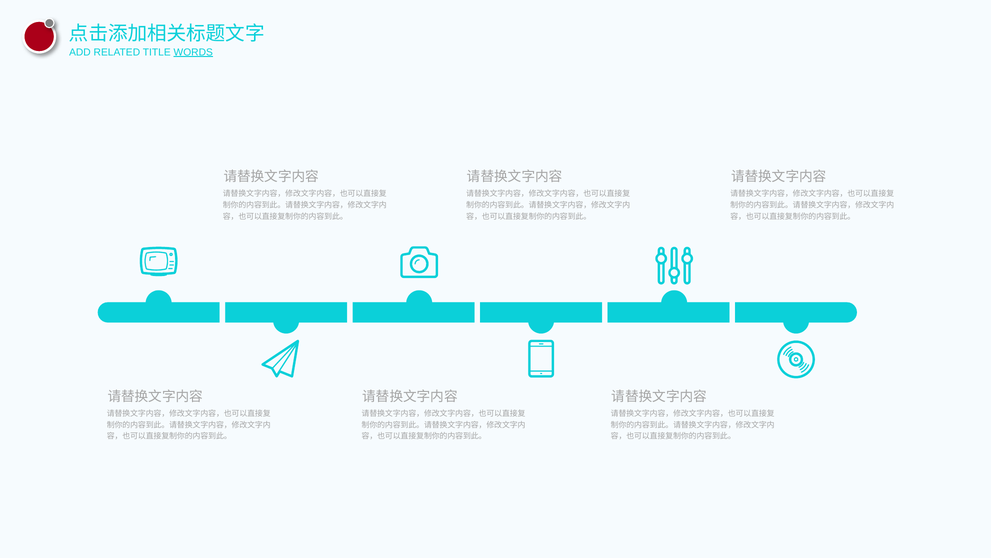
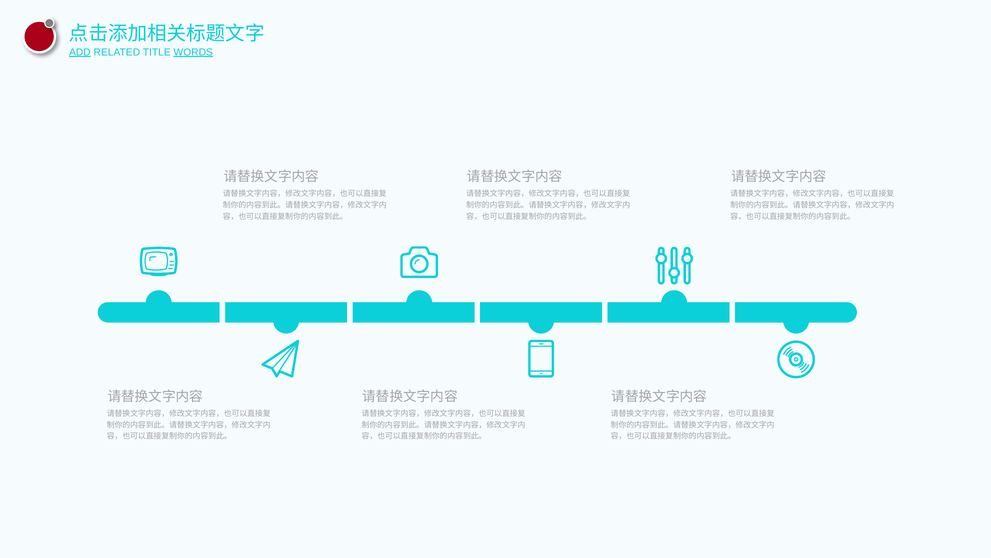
ADD underline: none -> present (80, 52)
